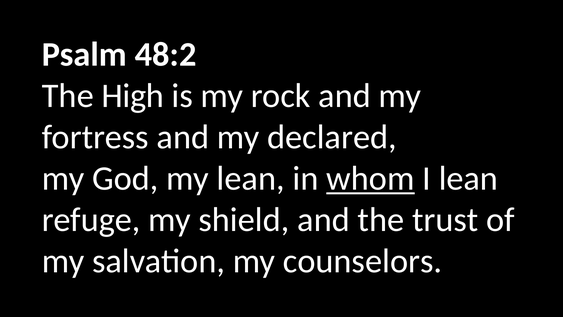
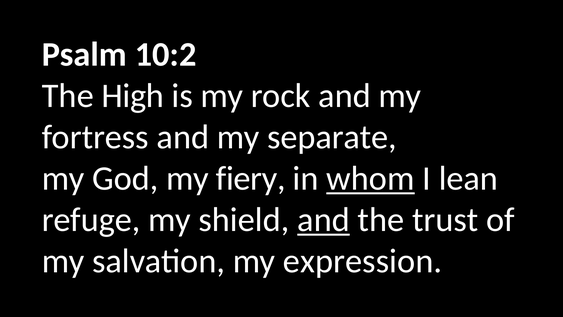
48:2: 48:2 -> 10:2 (166, 54)
declared: declared -> separate (332, 137)
my lean: lean -> fiery (251, 178)
and underline: none -> present (323, 220)
counselors: counselors -> expression (363, 261)
